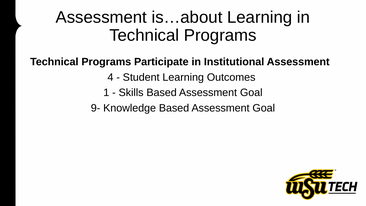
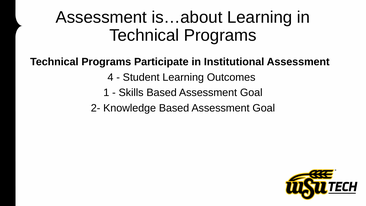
9-: 9- -> 2- (96, 108)
